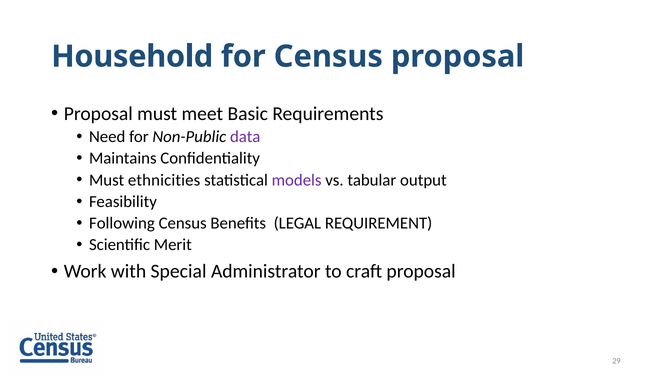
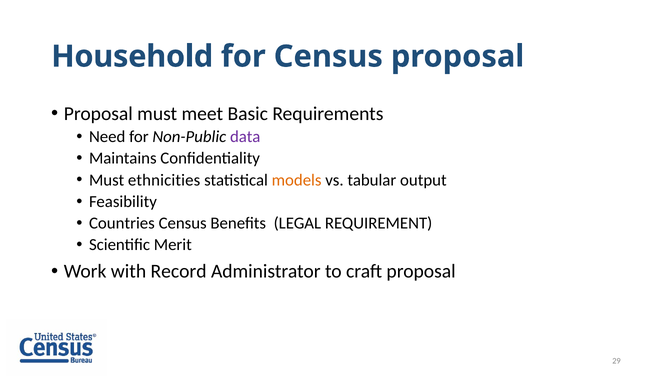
models colour: purple -> orange (297, 180)
Following: Following -> Countries (122, 223)
Special: Special -> Record (179, 271)
